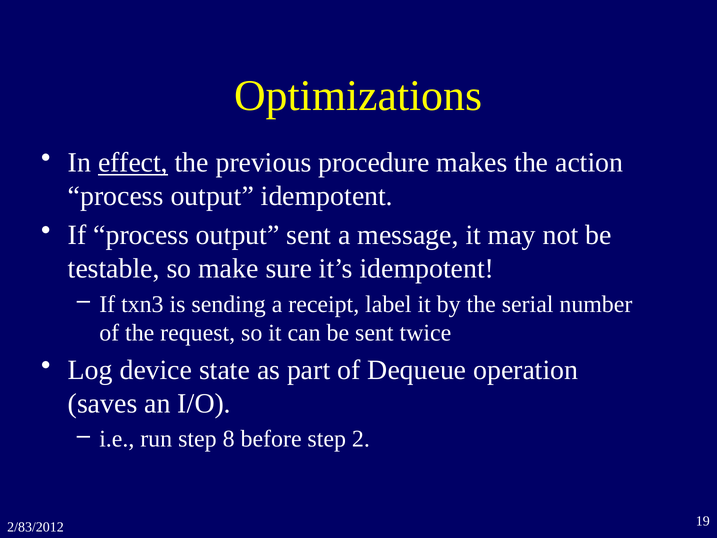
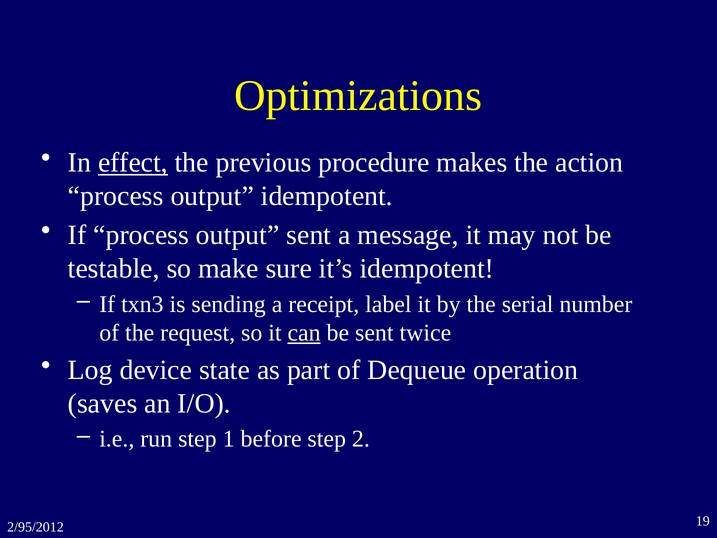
can underline: none -> present (304, 333)
8: 8 -> 1 (229, 439)
2/83/2012: 2/83/2012 -> 2/95/2012 (35, 527)
